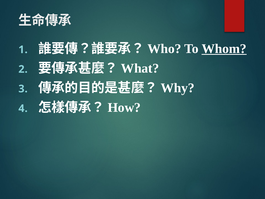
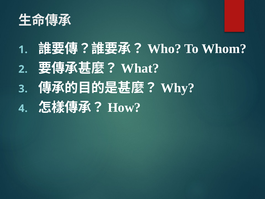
Whom underline: present -> none (224, 49)
